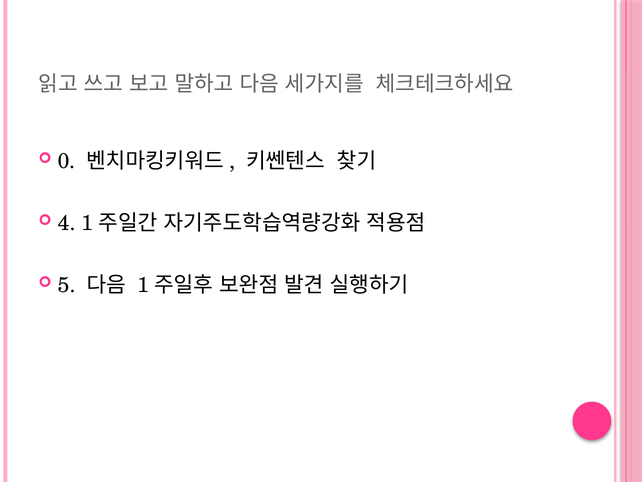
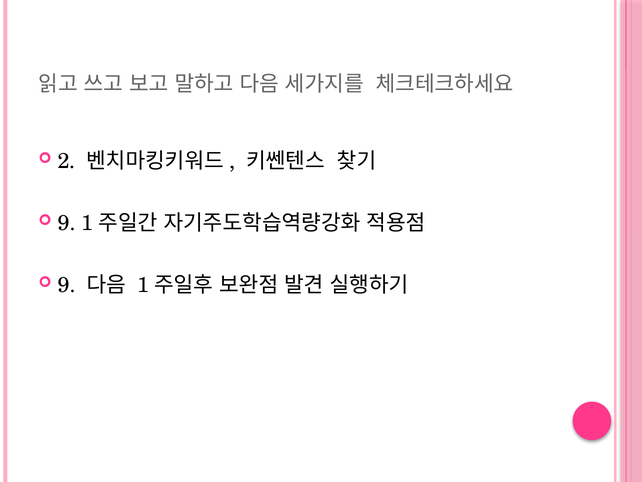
0: 0 -> 2 (66, 161)
4: 4 -> 9 (67, 223)
5: 5 -> 9 (67, 285)
